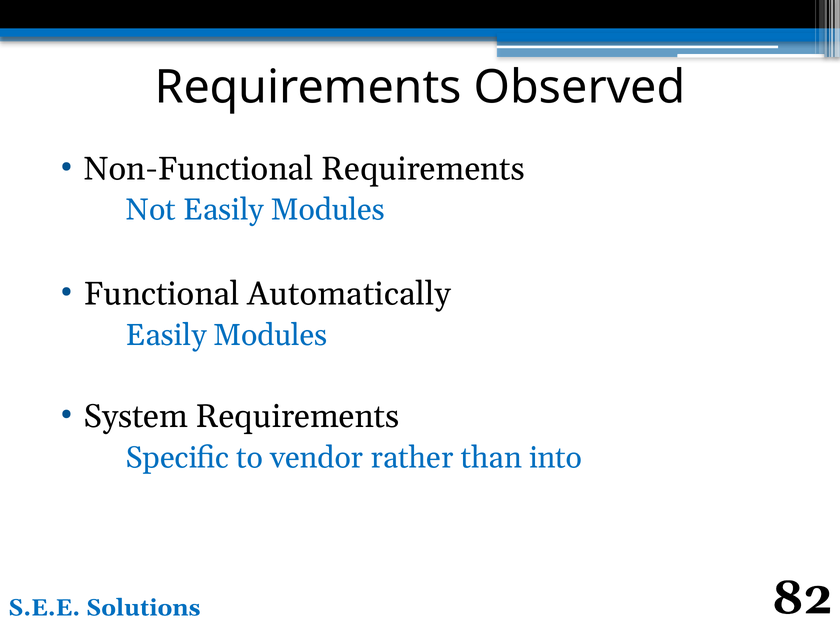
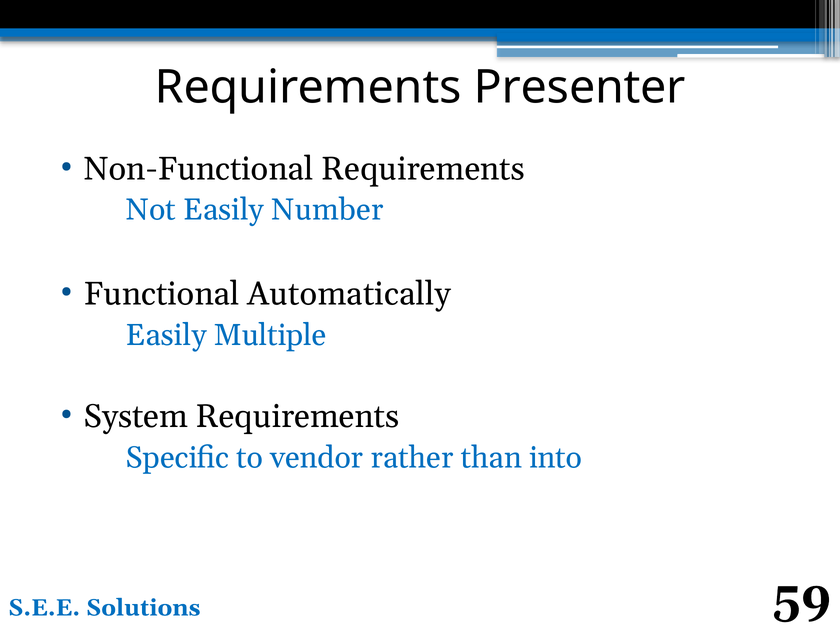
Observed: Observed -> Presenter (580, 87)
Not Easily Modules: Modules -> Number (327, 210)
Modules: Modules -> Multiple (270, 335)
82: 82 -> 59 (802, 598)
